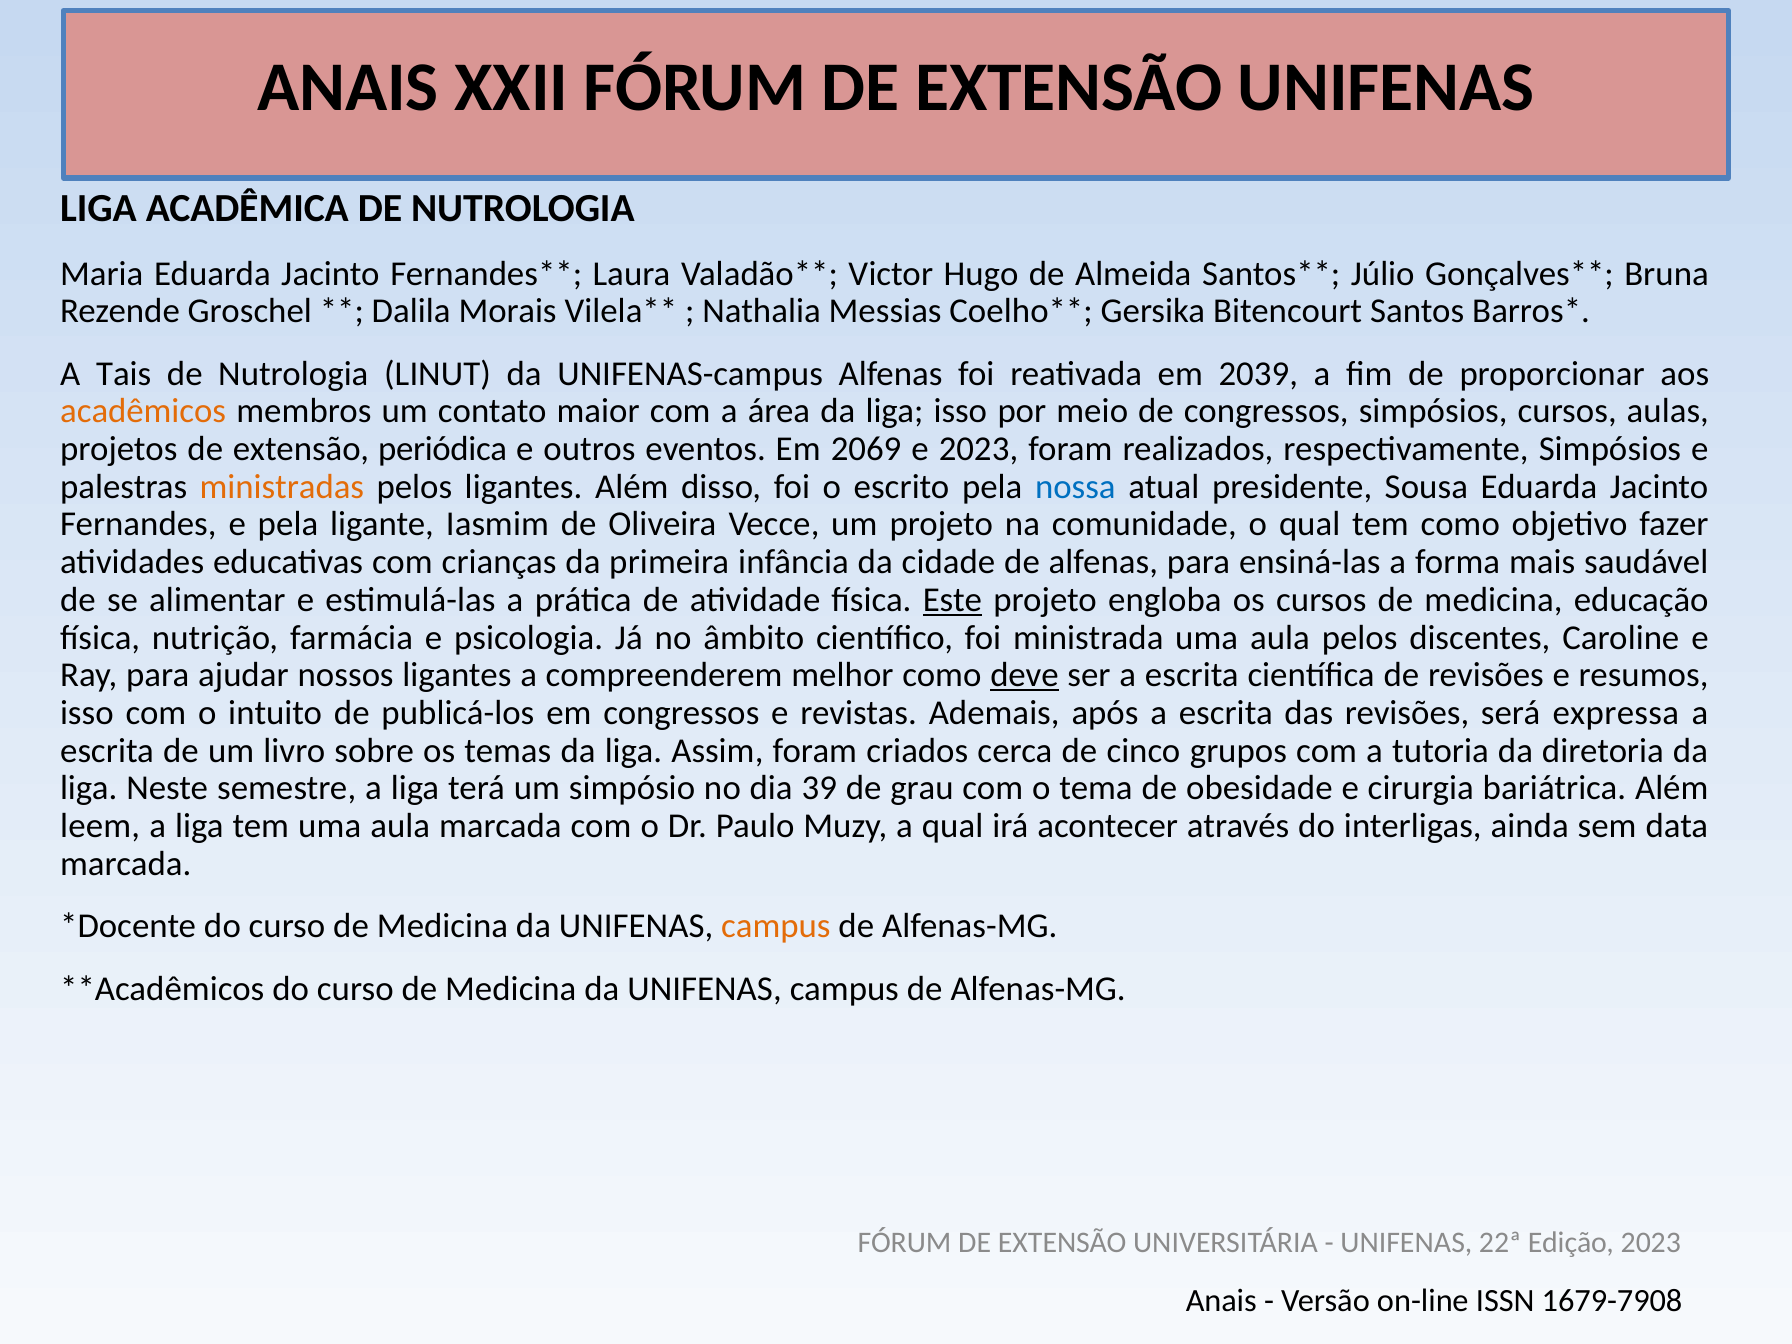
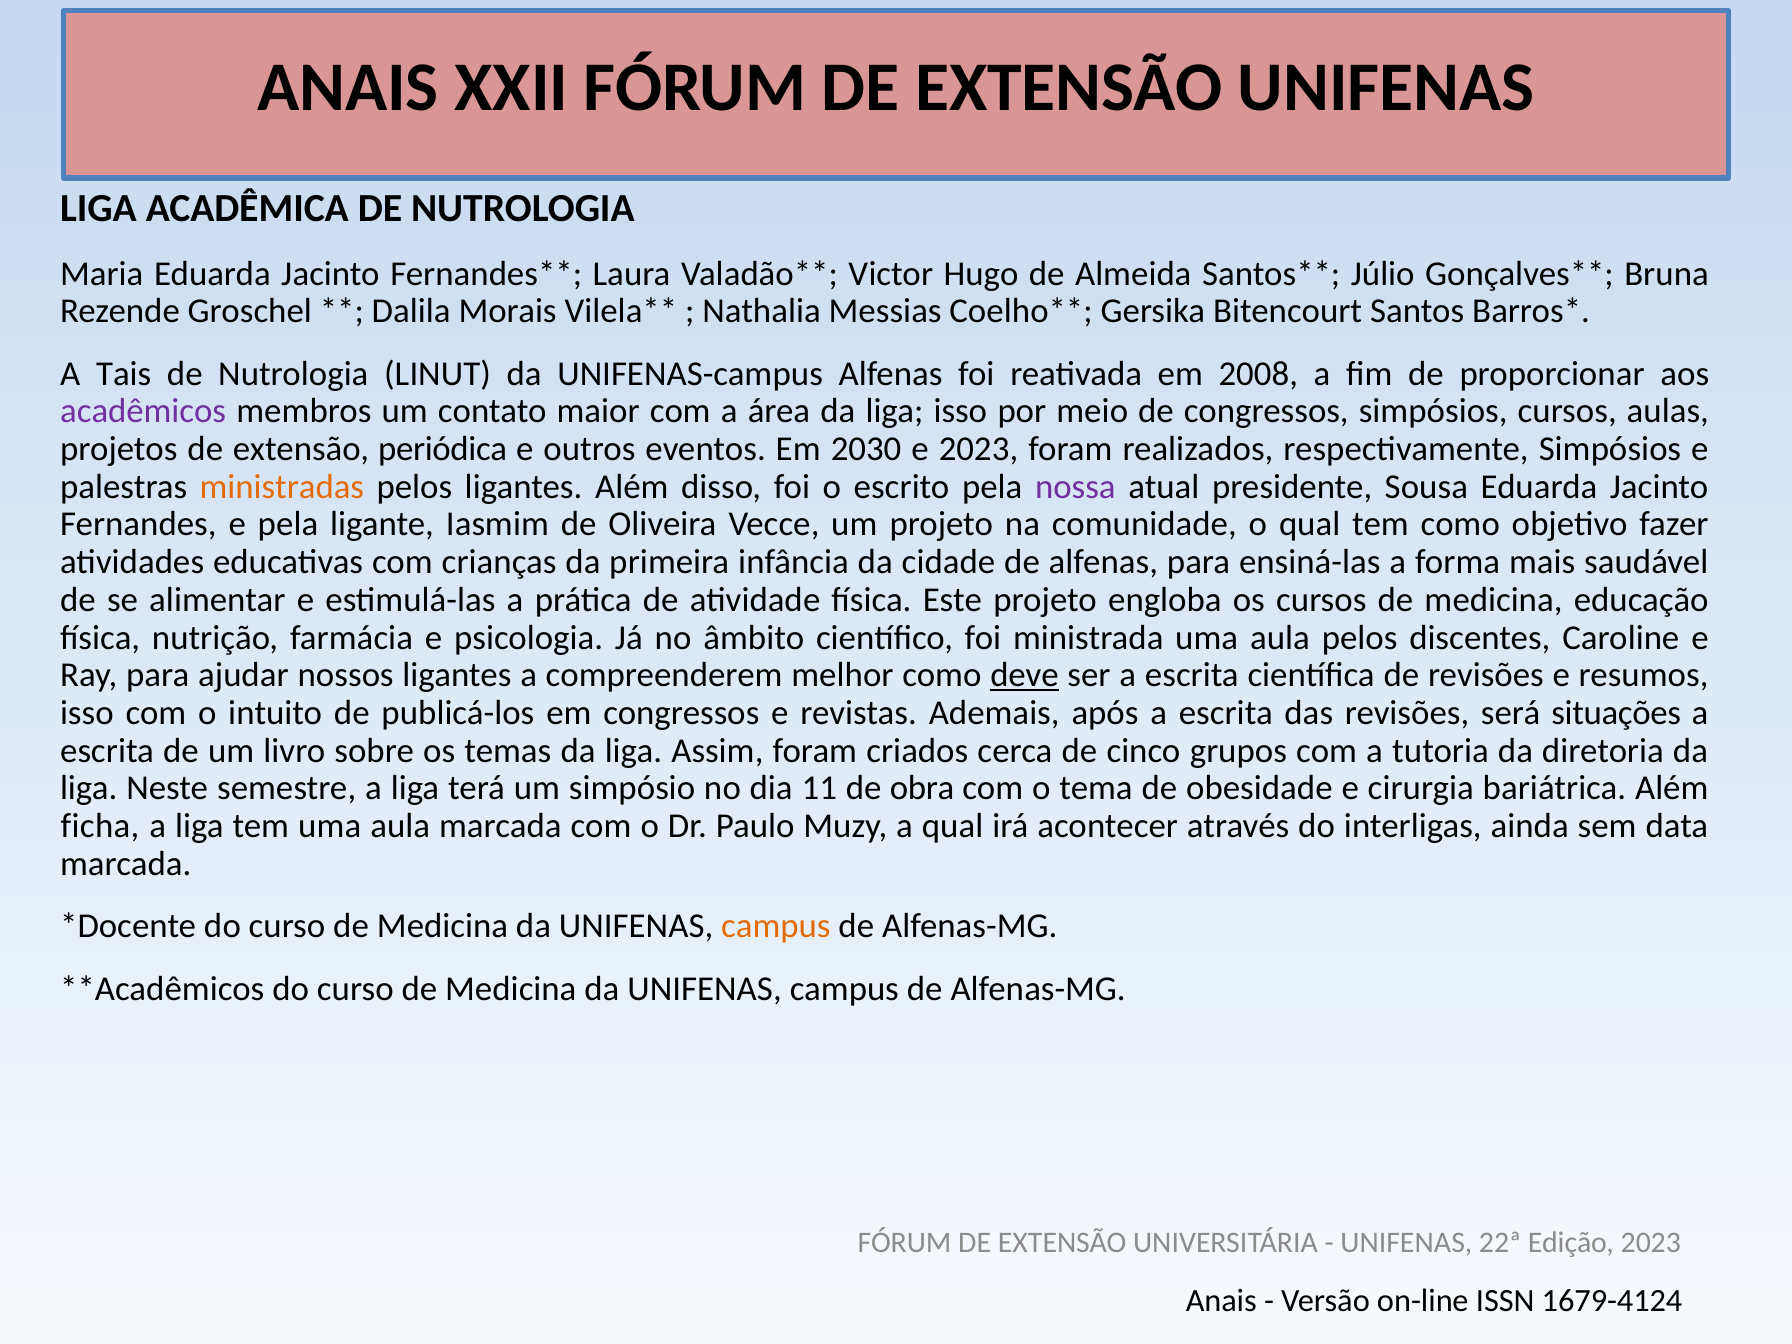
2039: 2039 -> 2008 (1258, 374)
acadêmicos colour: orange -> purple (143, 411)
2069: 2069 -> 2030 (866, 449)
nossa colour: blue -> purple (1075, 487)
Este underline: present -> none (952, 600)
expressa: expressa -> situações (1616, 713)
39: 39 -> 11 (819, 788)
grau: grau -> obra (922, 788)
leem: leem -> ficha (100, 826)
1679-7908: 1679-7908 -> 1679-4124 (1612, 1301)
